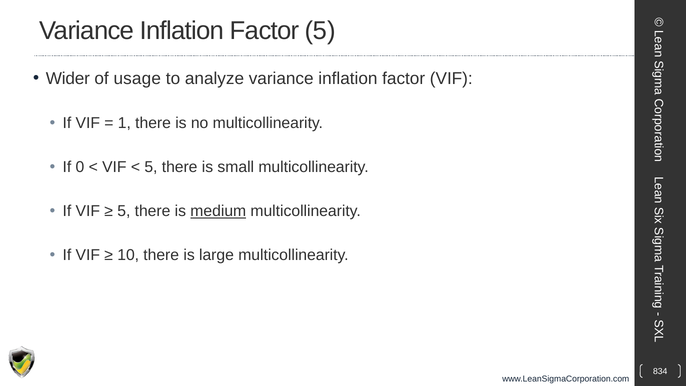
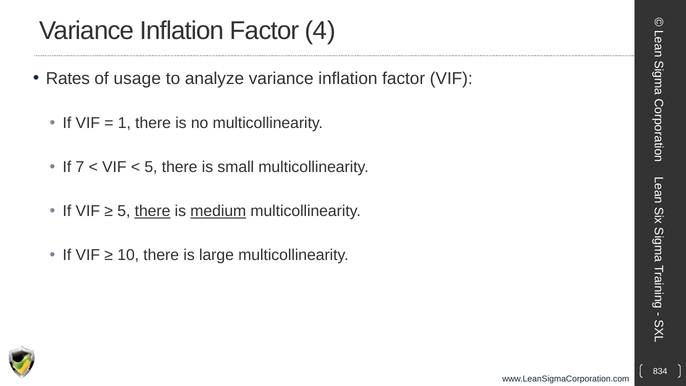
Factor 5: 5 -> 4 (320, 31)
Wider: Wider -> Rates (68, 78)
0: 0 -> 7 (80, 167)
there underline: none -> present (153, 211)
